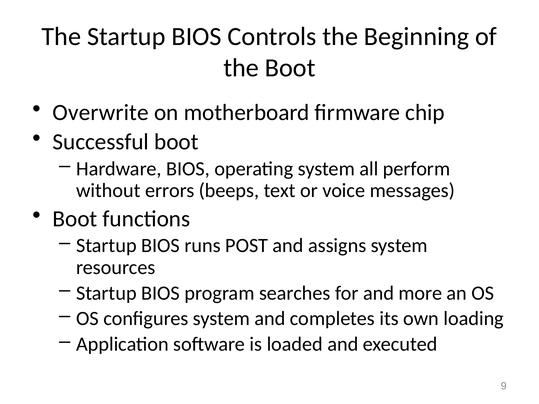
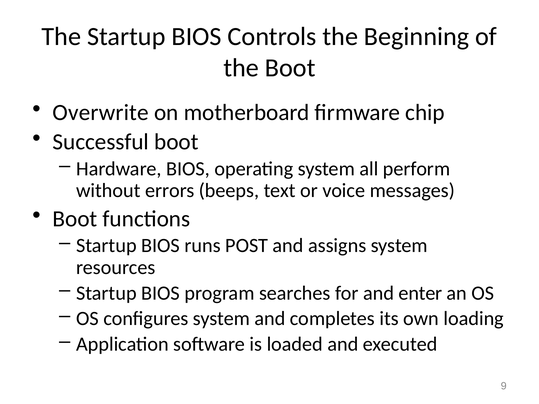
more: more -> enter (420, 293)
